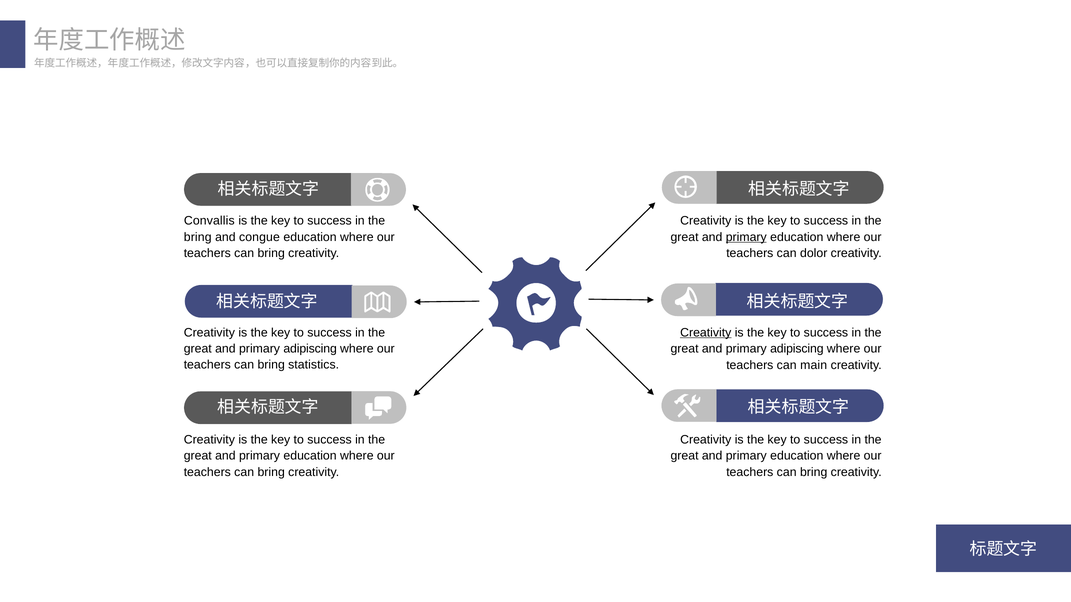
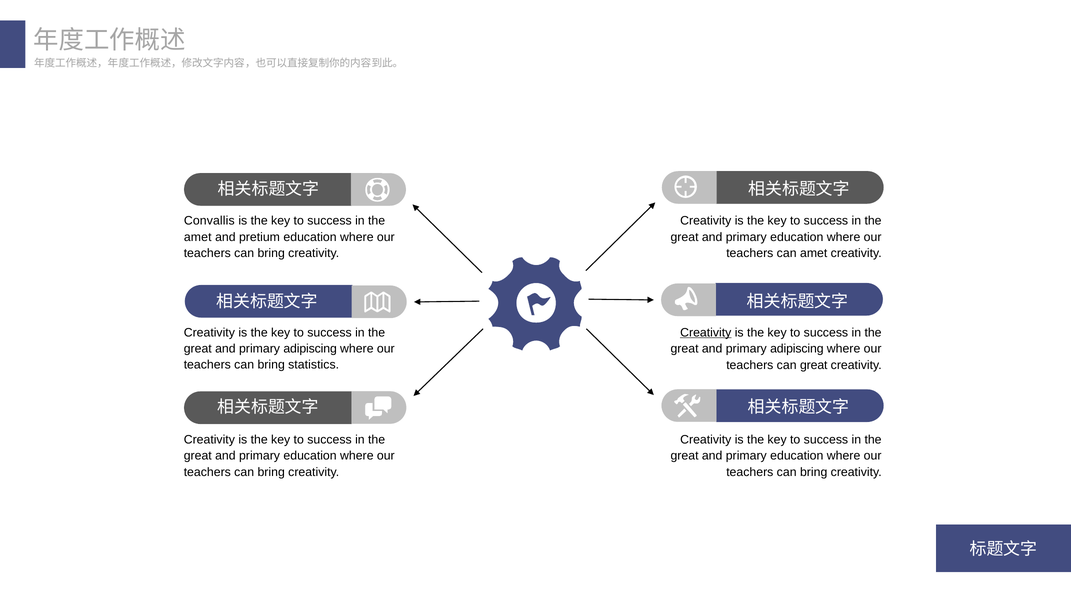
bring: bring -> amet (198, 237)
congue: congue -> pretium (259, 237)
primary underline: present -> none (746, 237)
can dolor: dolor -> amet (814, 253)
can main: main -> great (814, 365)
